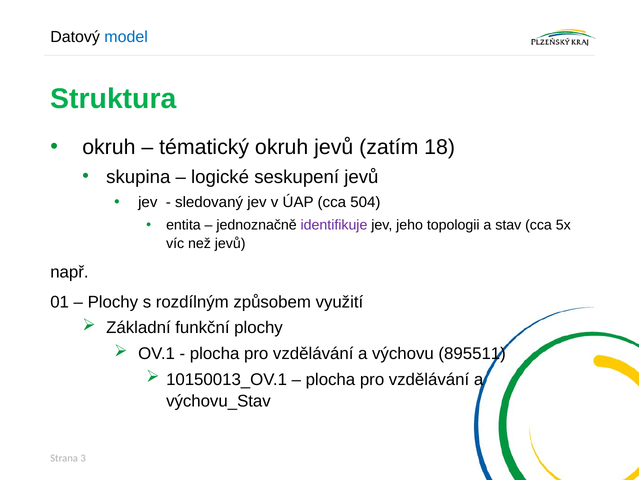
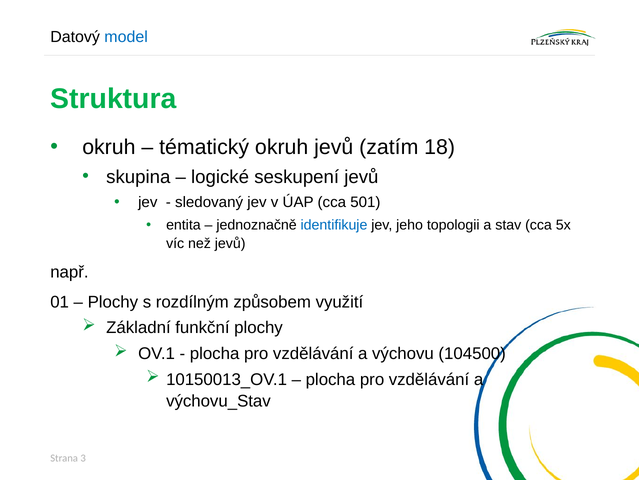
504: 504 -> 501 (365, 202)
identifikuje colour: purple -> blue (334, 225)
895511: 895511 -> 104500 (472, 353)
